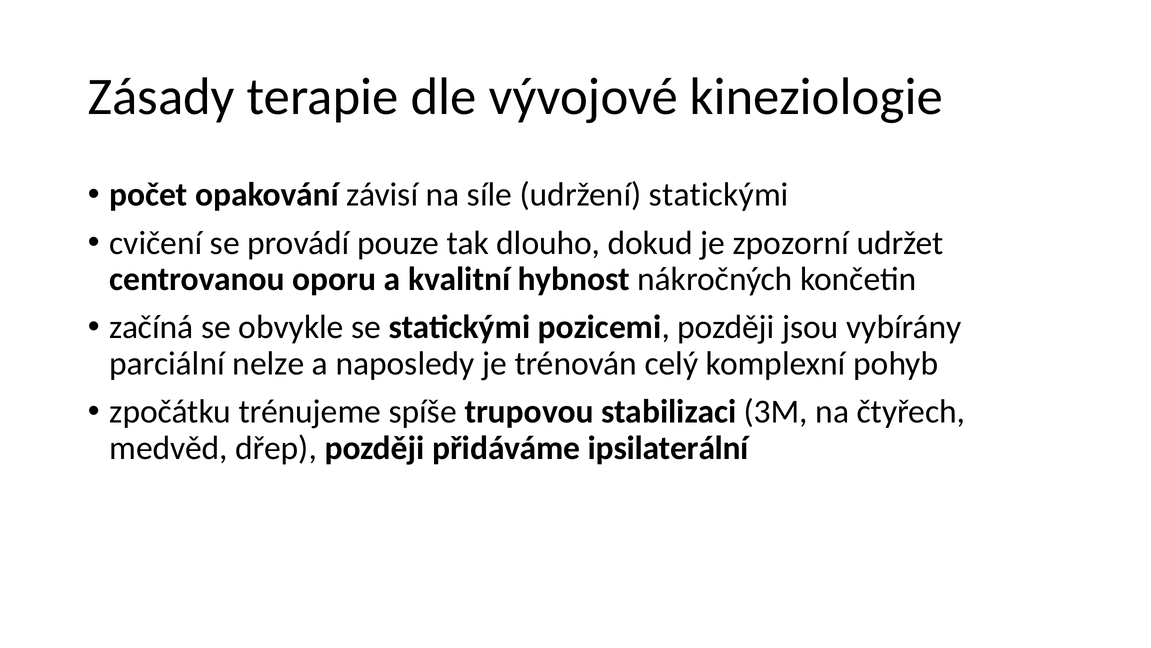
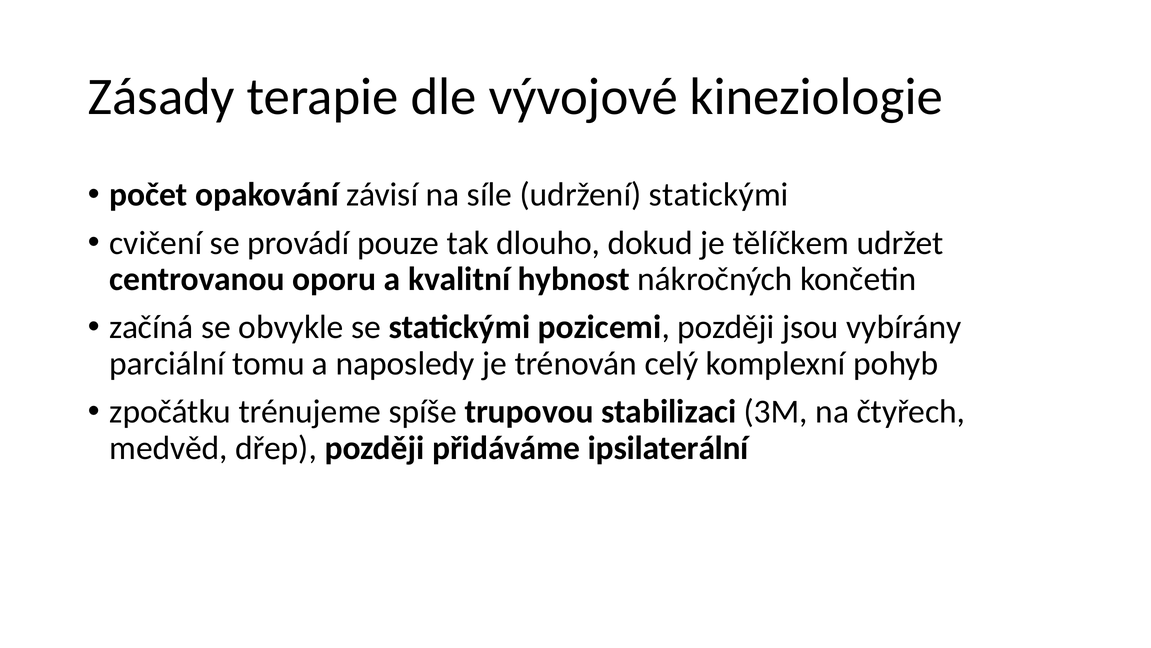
zpozorní: zpozorní -> tělíčkem (791, 243)
nelze: nelze -> tomu (269, 363)
